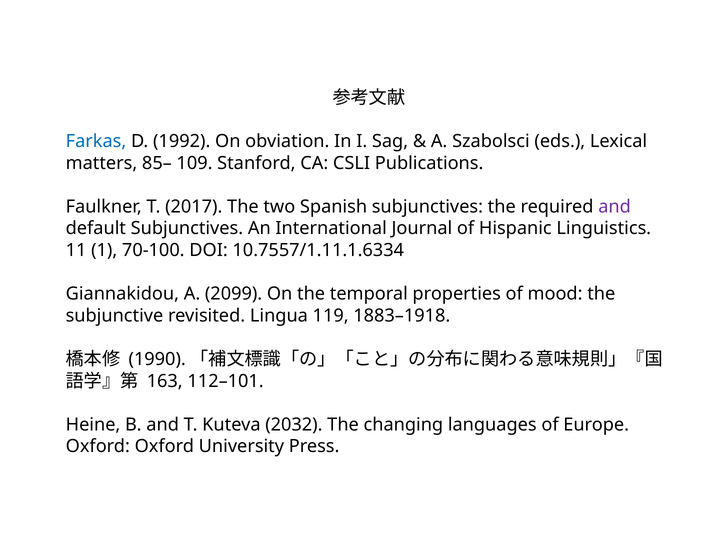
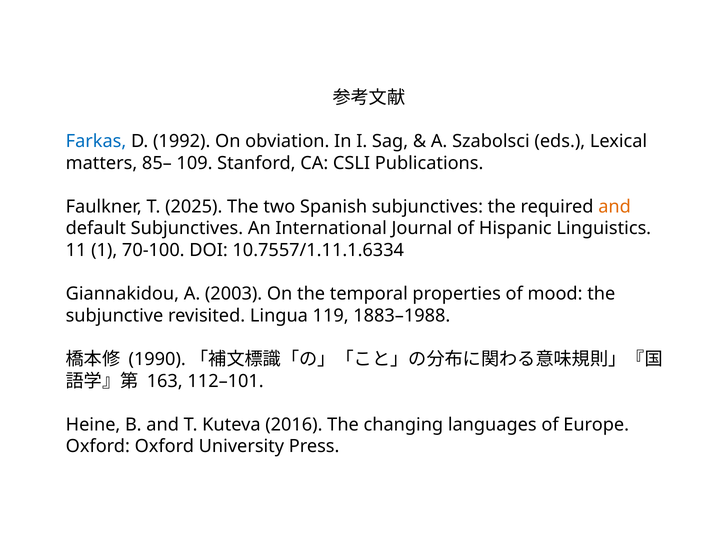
2017: 2017 -> 2025 (194, 207)
and colour: purple -> orange (615, 207)
2099: 2099 -> 2003 (234, 294)
1883–1918: 1883–1918 -> 1883–1988 (402, 316)
2032: 2032 -> 2016 (294, 425)
